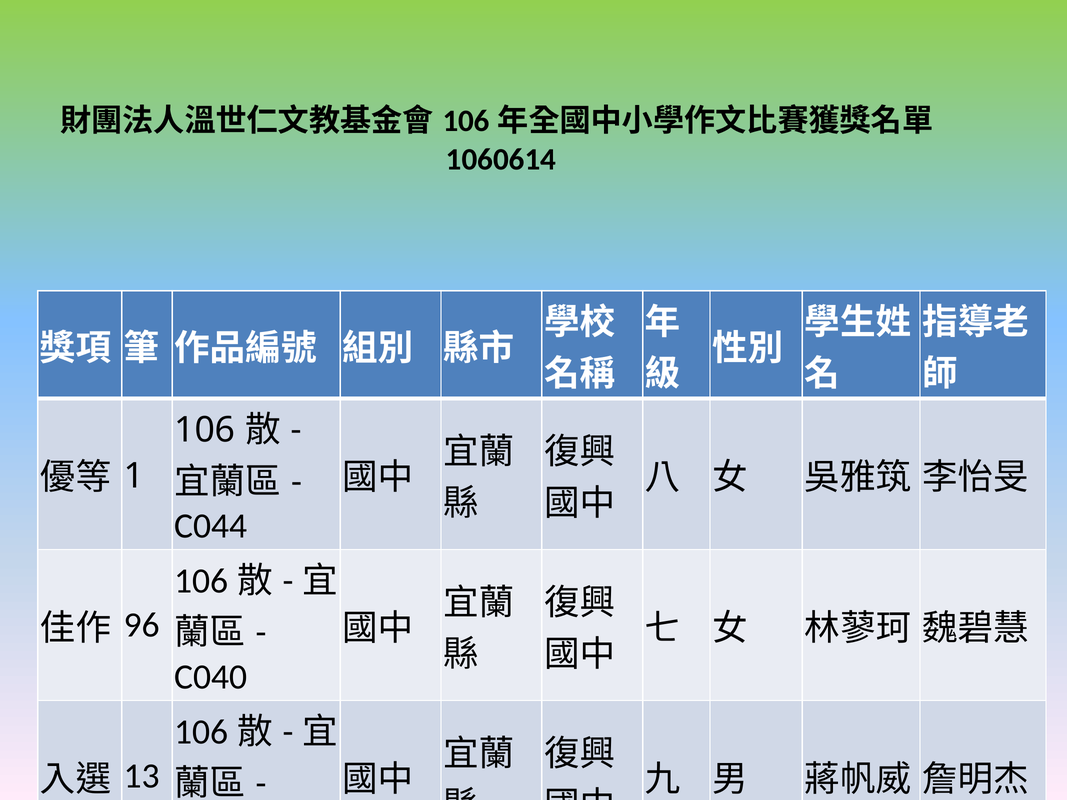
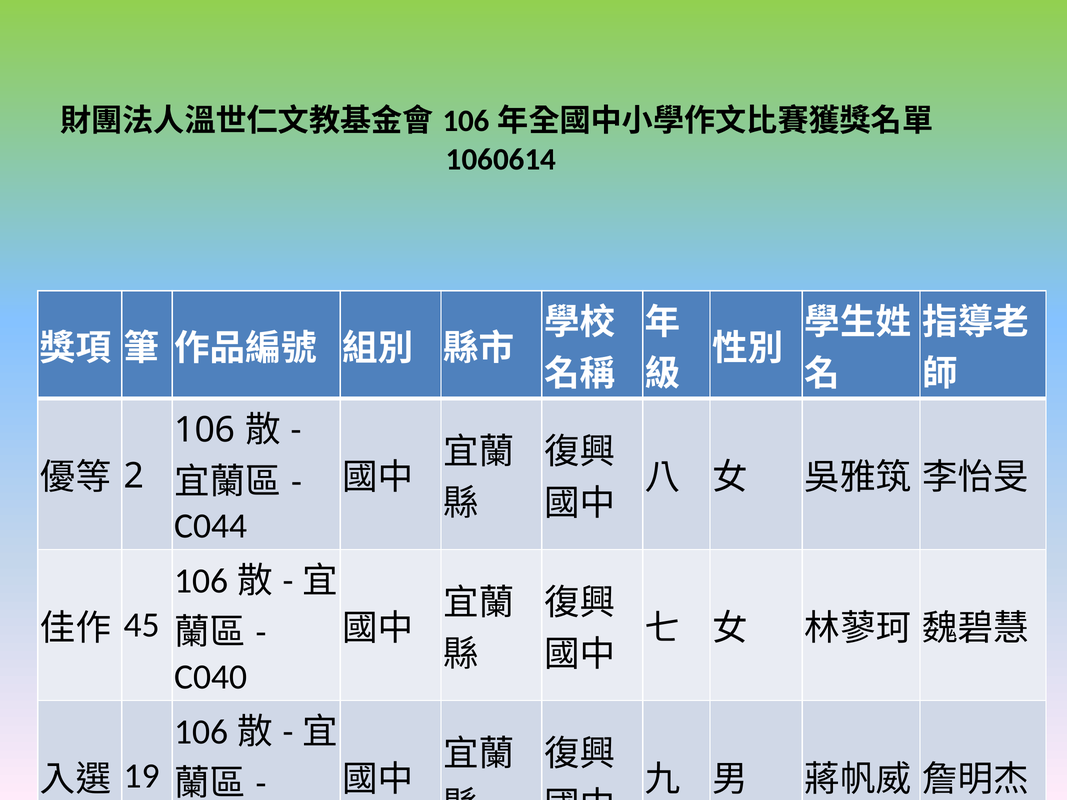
1: 1 -> 2 (134, 476)
96: 96 -> 45 (142, 625)
13: 13 -> 19 (142, 776)
